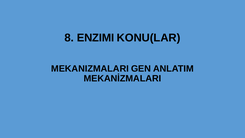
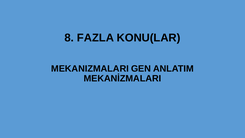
ENZIMI: ENZIMI -> FAZLA (95, 38)
